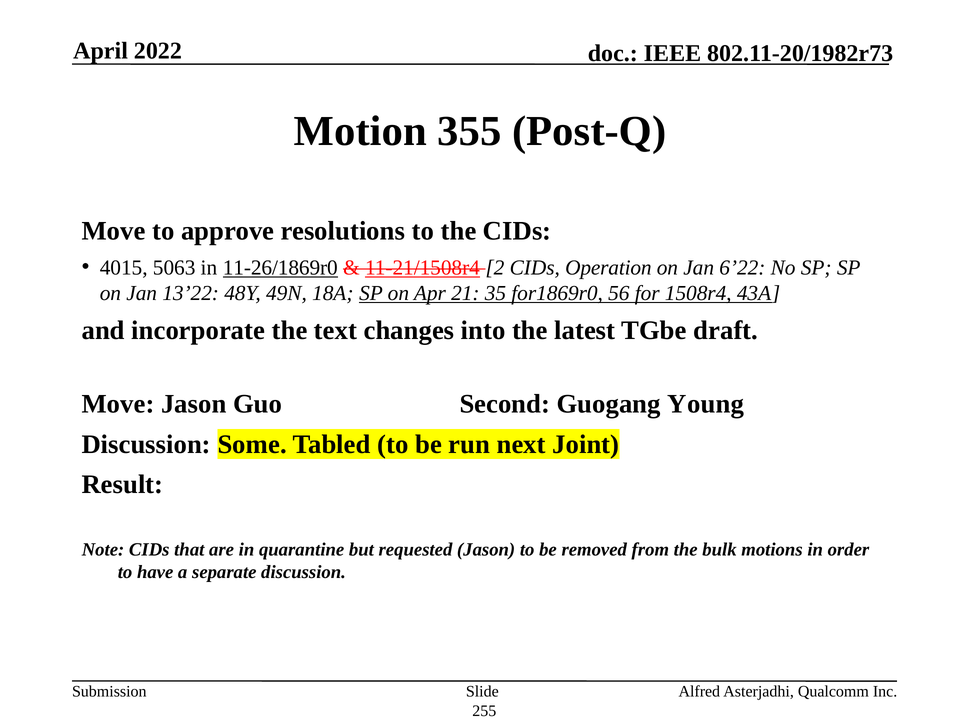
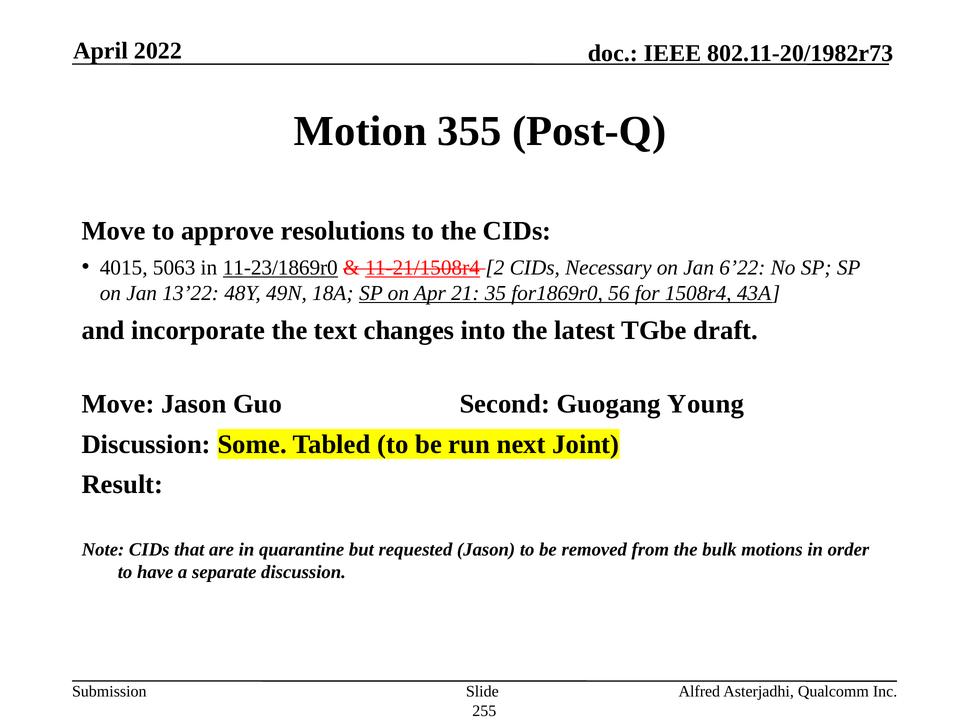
11-26/1869r0: 11-26/1869r0 -> 11-23/1869r0 (280, 267)
Operation: Operation -> Necessary (608, 267)
